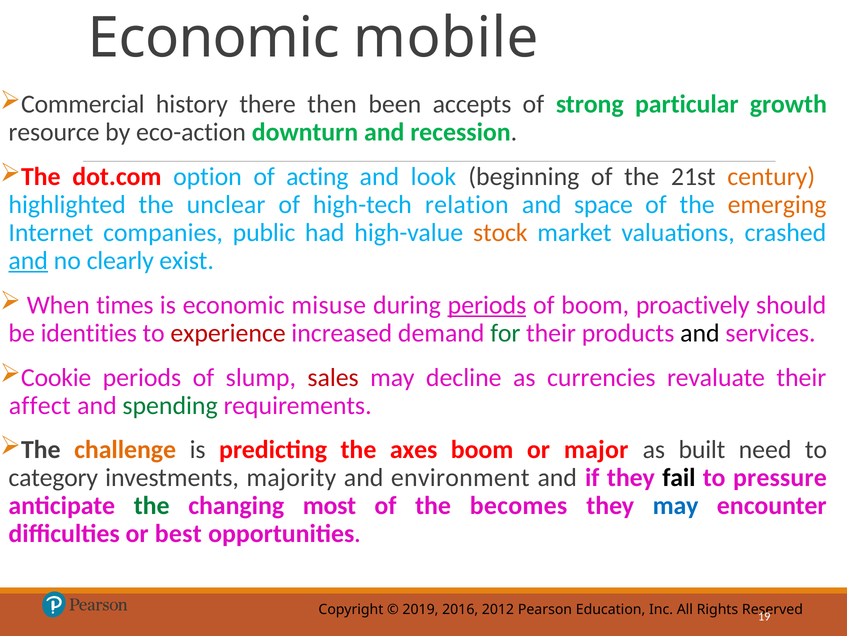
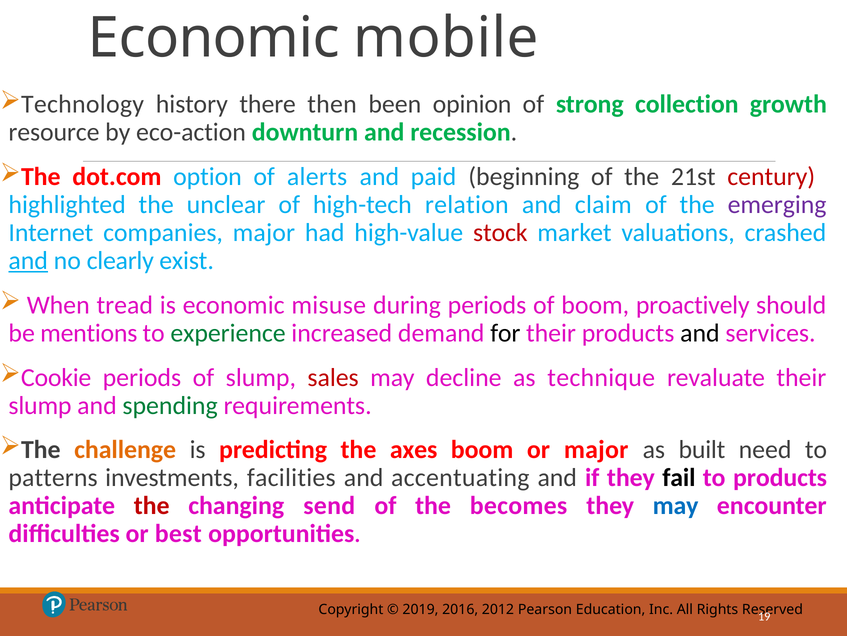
Commercial: Commercial -> Technology (83, 104)
accepts: accepts -> opinion (472, 104)
particular: particular -> collection (687, 104)
acting: acting -> alerts (317, 176)
look: look -> paid (434, 176)
century colour: orange -> red (771, 176)
space: space -> claim (603, 204)
emerging colour: orange -> purple (777, 204)
companies public: public -> major (264, 232)
stock colour: orange -> red (500, 232)
times: times -> tread (125, 305)
periods underline: present -> none (487, 305)
identities: identities -> mentions (89, 333)
experience colour: red -> green (228, 333)
for colour: green -> black (505, 333)
currencies: currencies -> technique (601, 377)
affect: affect -> slump (40, 405)
category: category -> patterns (53, 477)
majority: majority -> facilities (291, 477)
environment: environment -> accentuating (460, 477)
to pressure: pressure -> products (780, 477)
the colour: green -> red (152, 505)
most: most -> send (329, 505)
